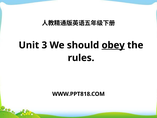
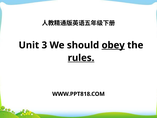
rules underline: none -> present (81, 58)
